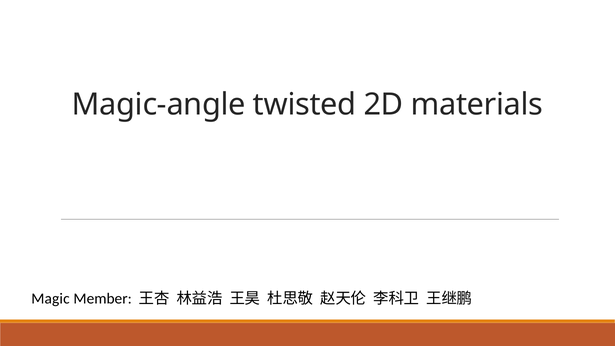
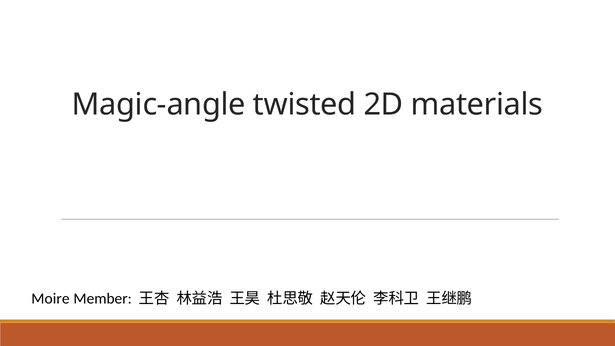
Magic: Magic -> Moire (50, 299)
